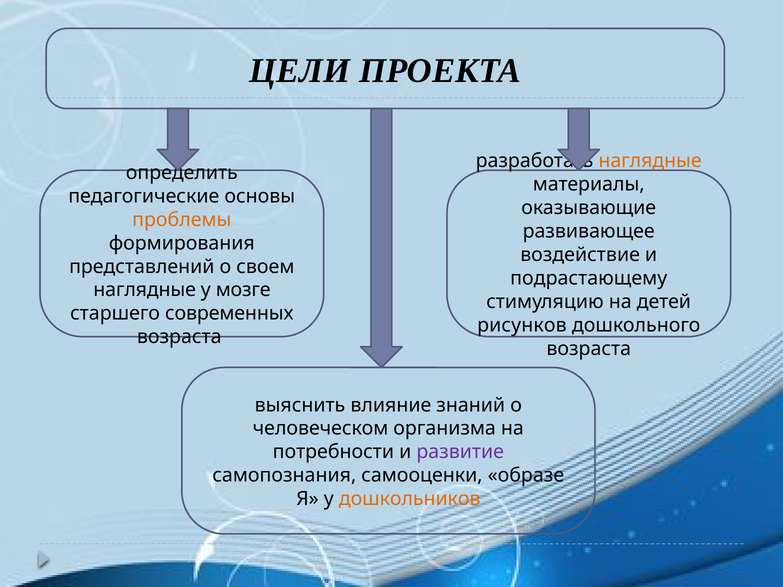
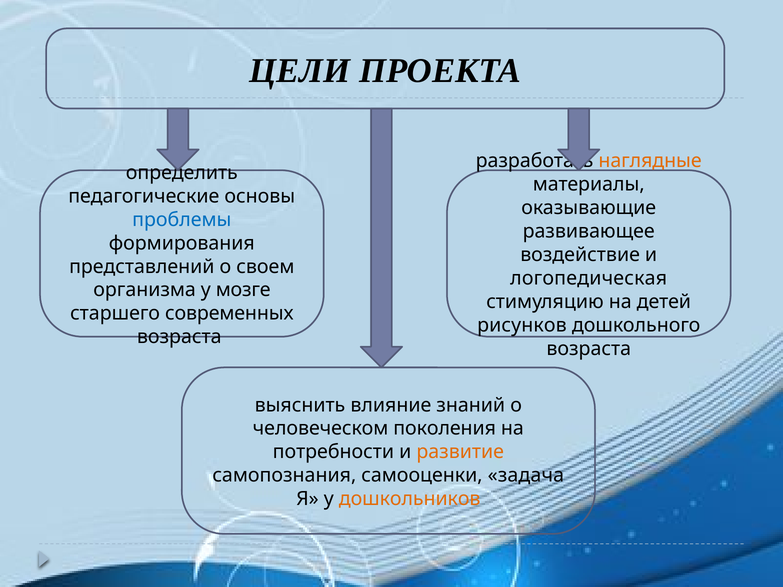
проблемы colour: orange -> blue (182, 220)
подрастающему: подрастающему -> логопедическая (589, 278)
наглядные: наглядные -> организма (145, 290)
организма: организма -> поколения (445, 429)
развитие colour: purple -> orange (460, 452)
образе: образе -> задача (526, 476)
